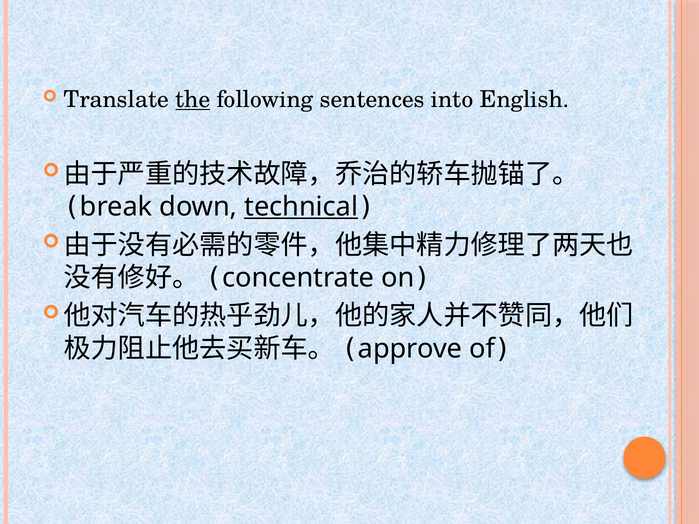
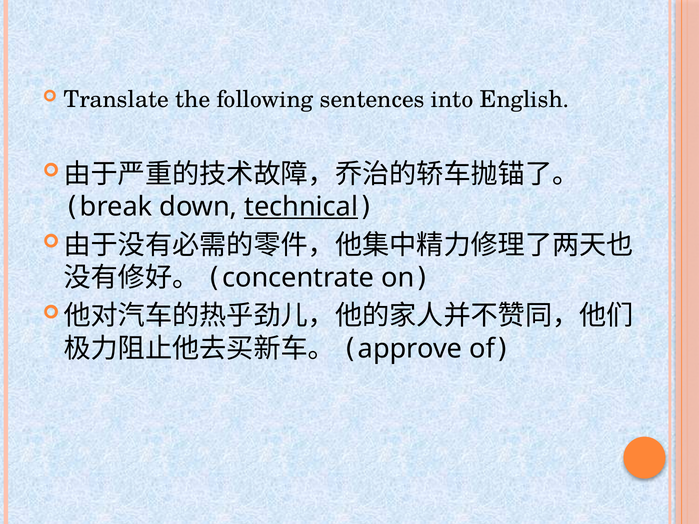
the underline: present -> none (193, 100)
